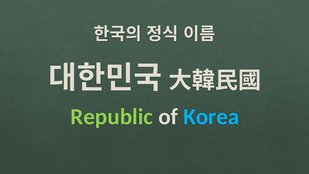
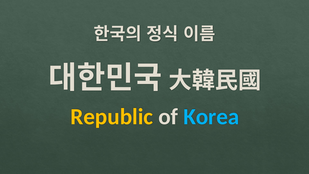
Republic colour: light green -> yellow (112, 117)
